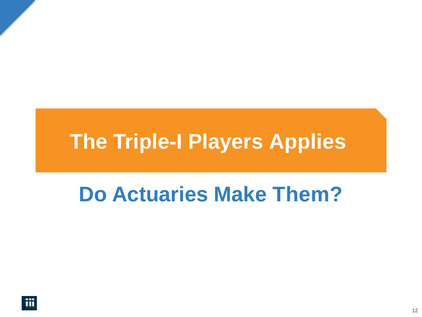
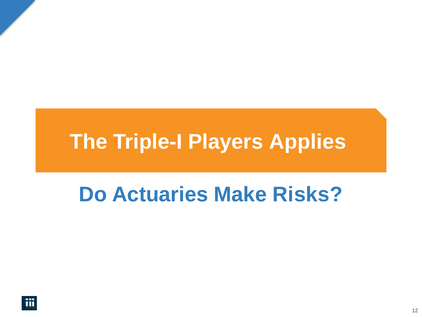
Them: Them -> Risks (308, 194)
